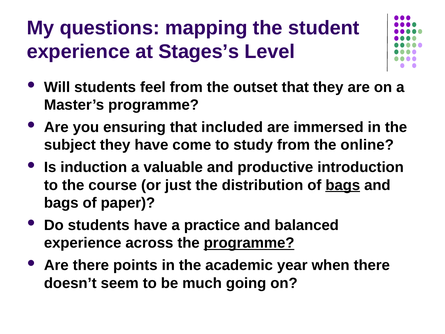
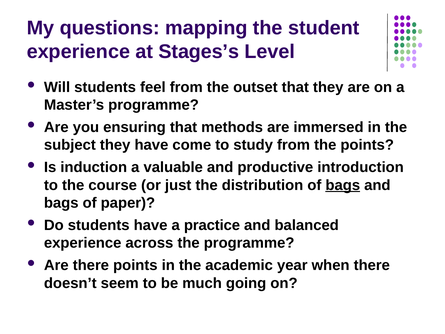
included: included -> methods (232, 127)
the online: online -> points (367, 145)
programme underline: present -> none (249, 243)
